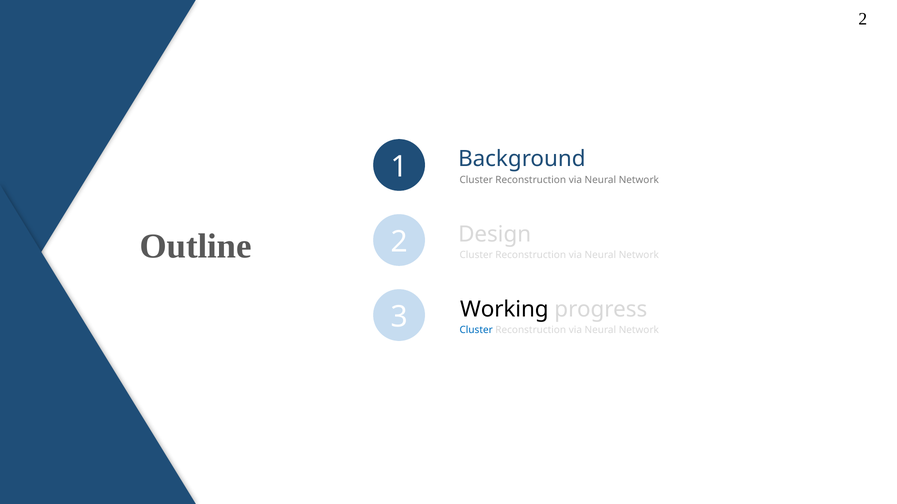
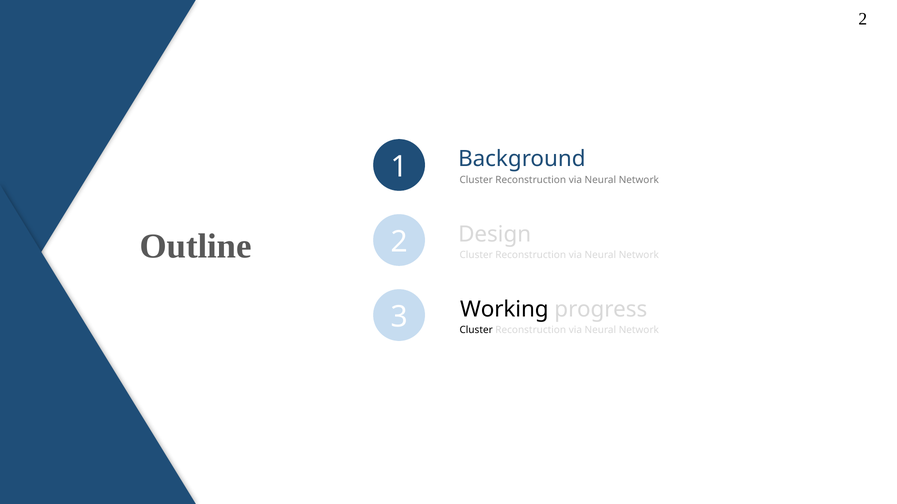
Cluster colour: blue -> black (476, 331)
